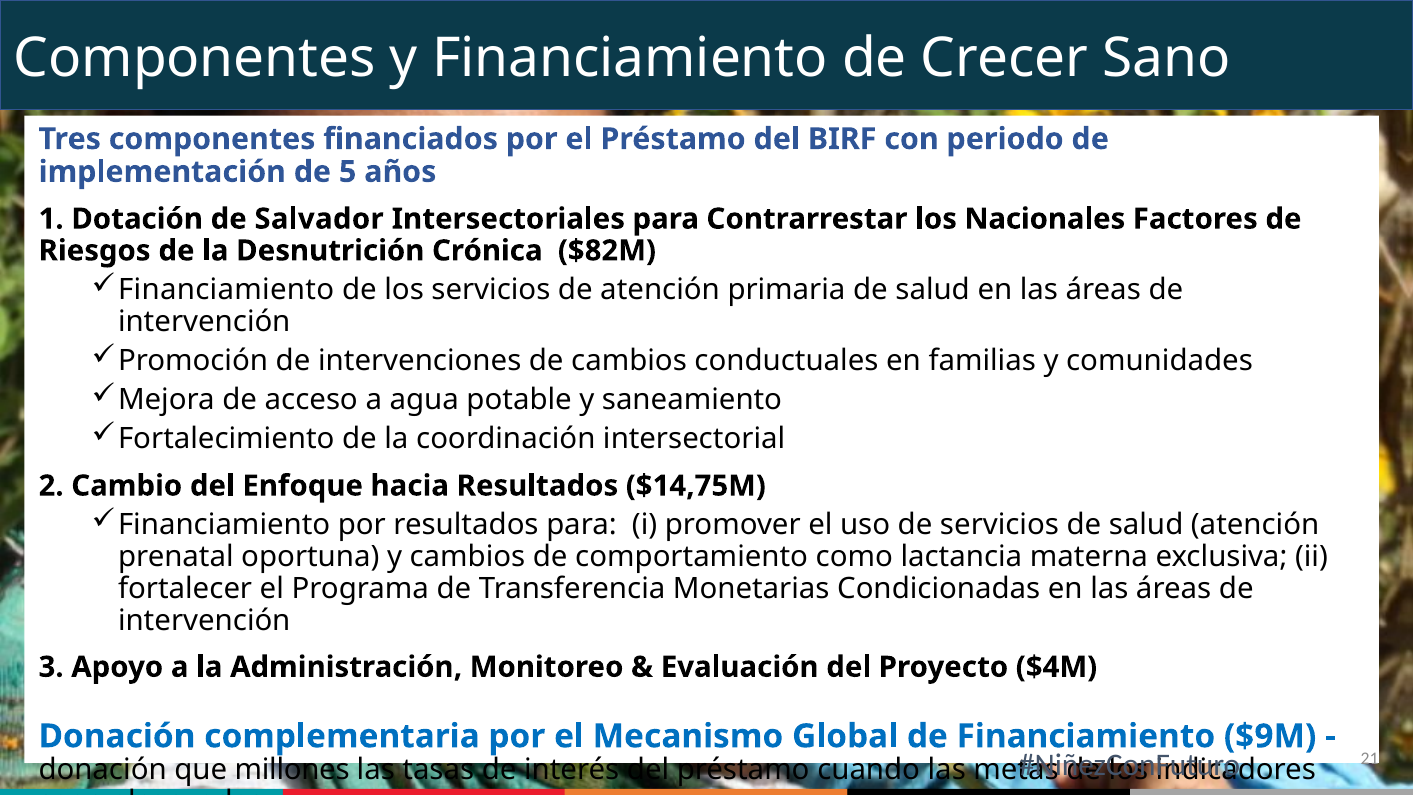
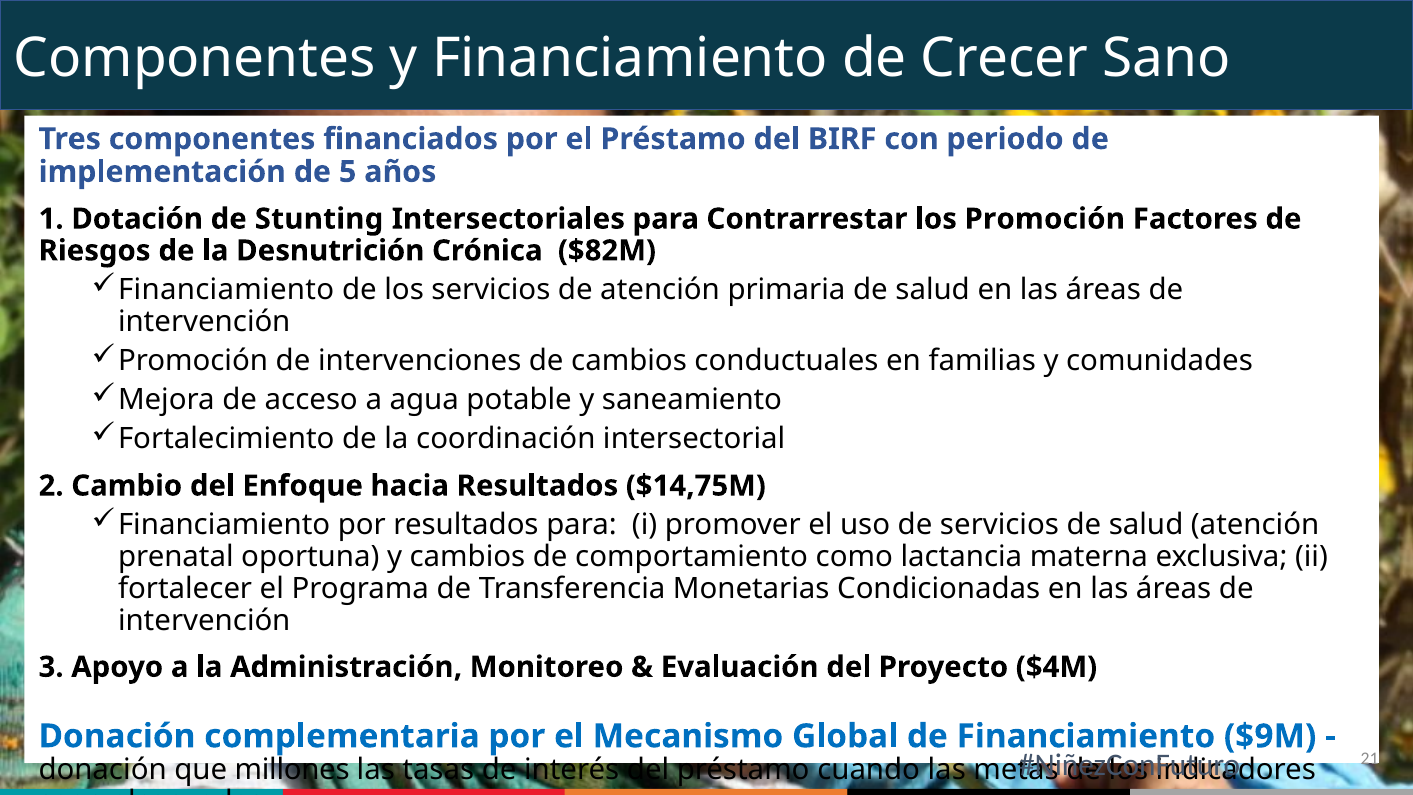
Salvador: Salvador -> Stunting (319, 219)
los Nacionales: Nacionales -> Promoción (1045, 219)
